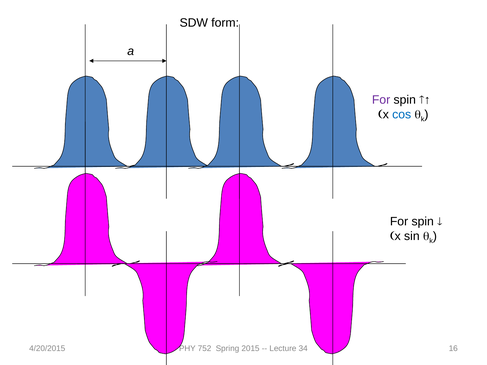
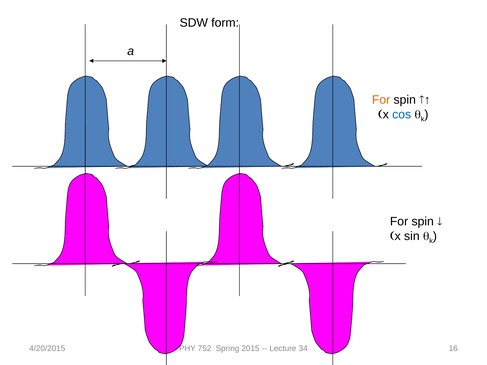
For colour: purple -> orange (381, 100)
